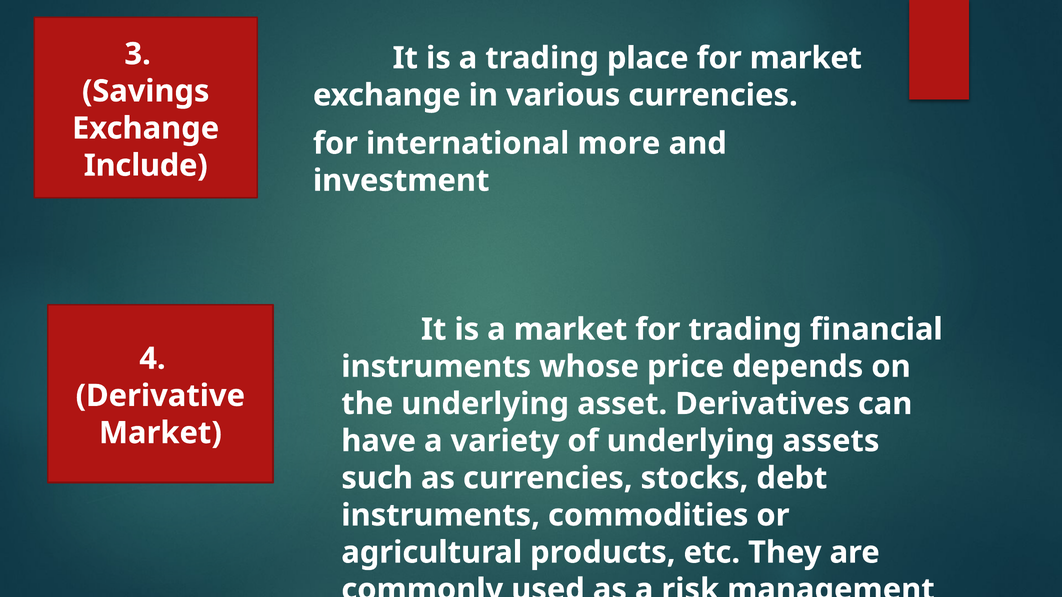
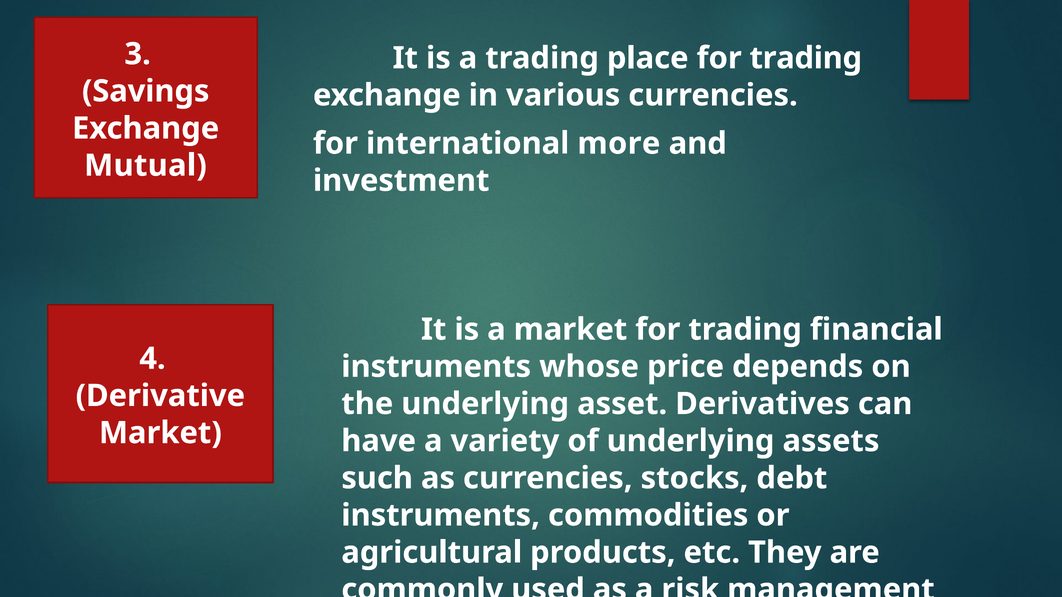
place for market: market -> trading (806, 58)
Include: Include -> Mutual (145, 166)
